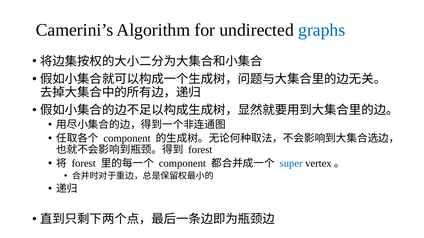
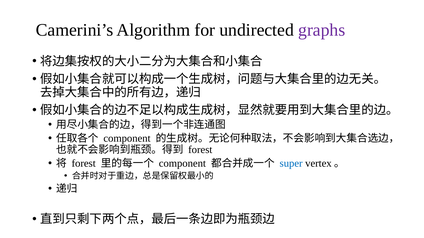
graphs colour: blue -> purple (322, 30)
